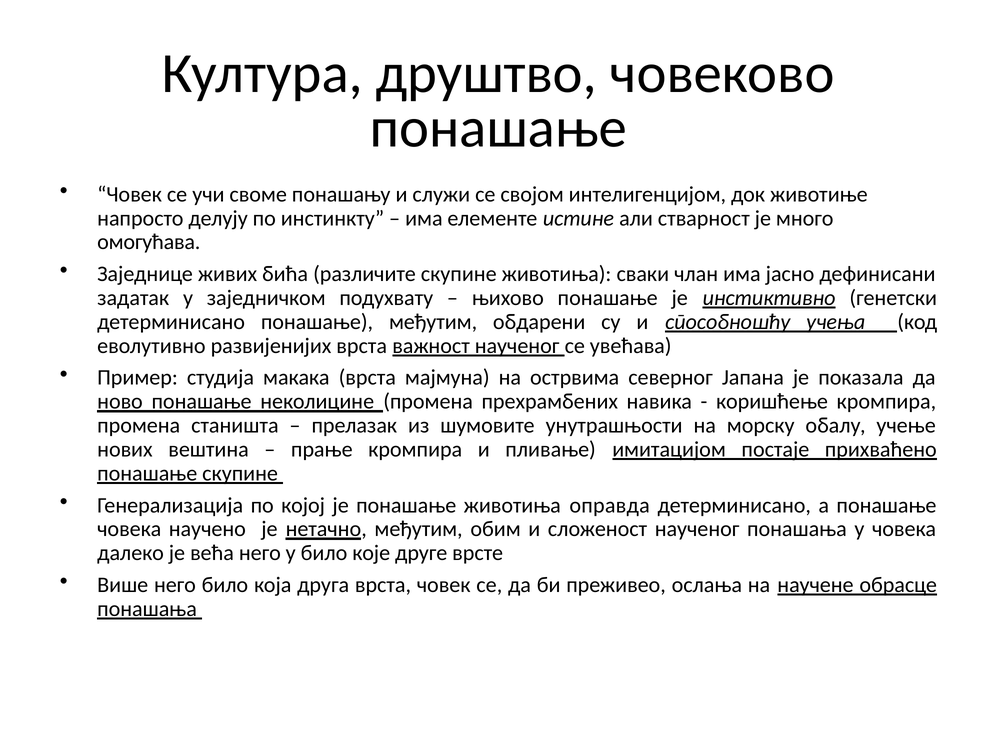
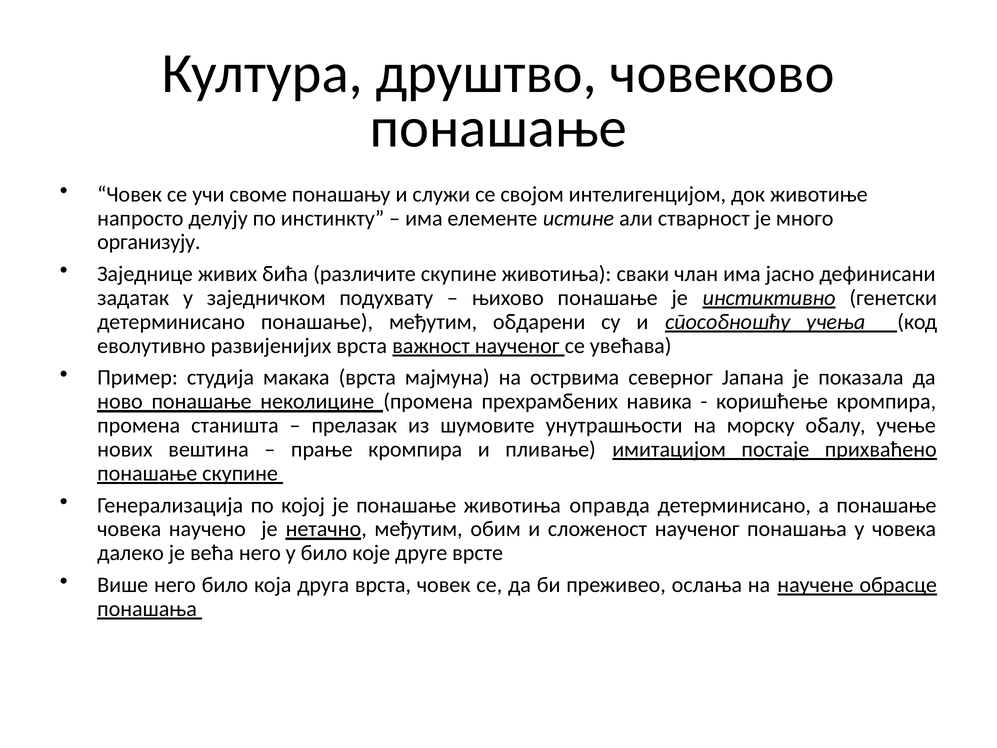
омогућава: омогућава -> организују (149, 242)
